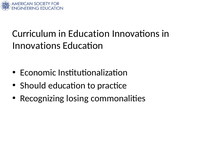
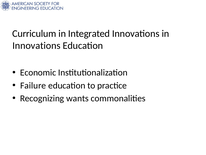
in Education: Education -> Integrated (89, 33)
Should: Should -> Failure (33, 85)
losing: losing -> wants (77, 98)
